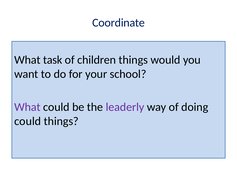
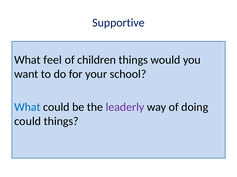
Coordinate: Coordinate -> Supportive (118, 23)
task: task -> feel (53, 60)
What colour: purple -> blue (27, 107)
